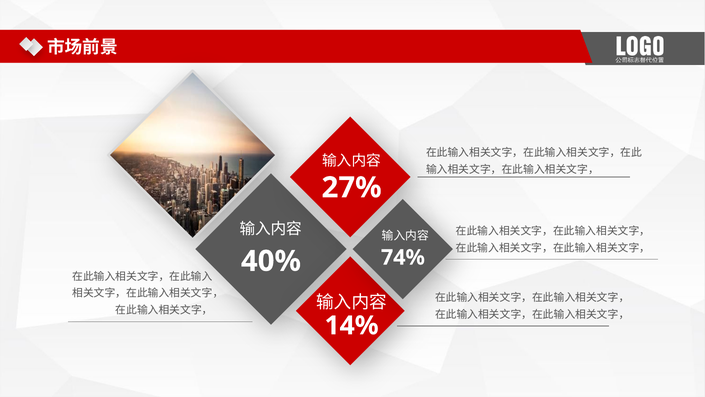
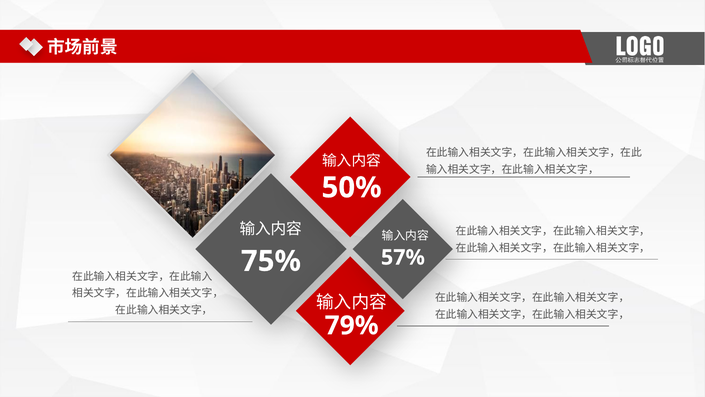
27%: 27% -> 50% (352, 187)
74%: 74% -> 57% (403, 257)
40%: 40% -> 75% (271, 261)
14%: 14% -> 79% (352, 325)
